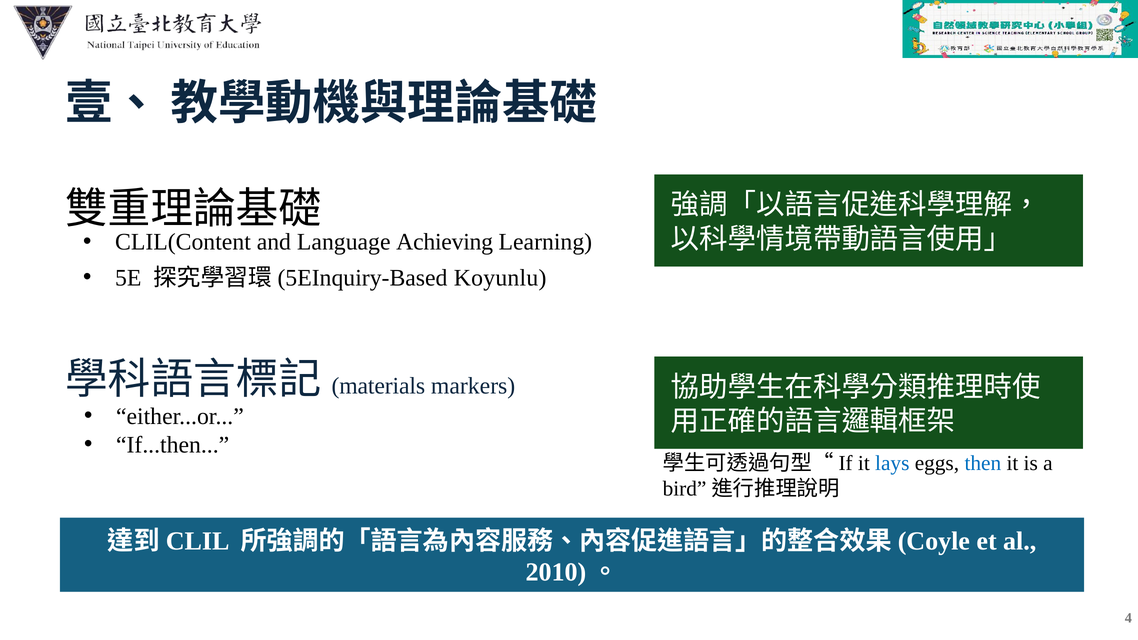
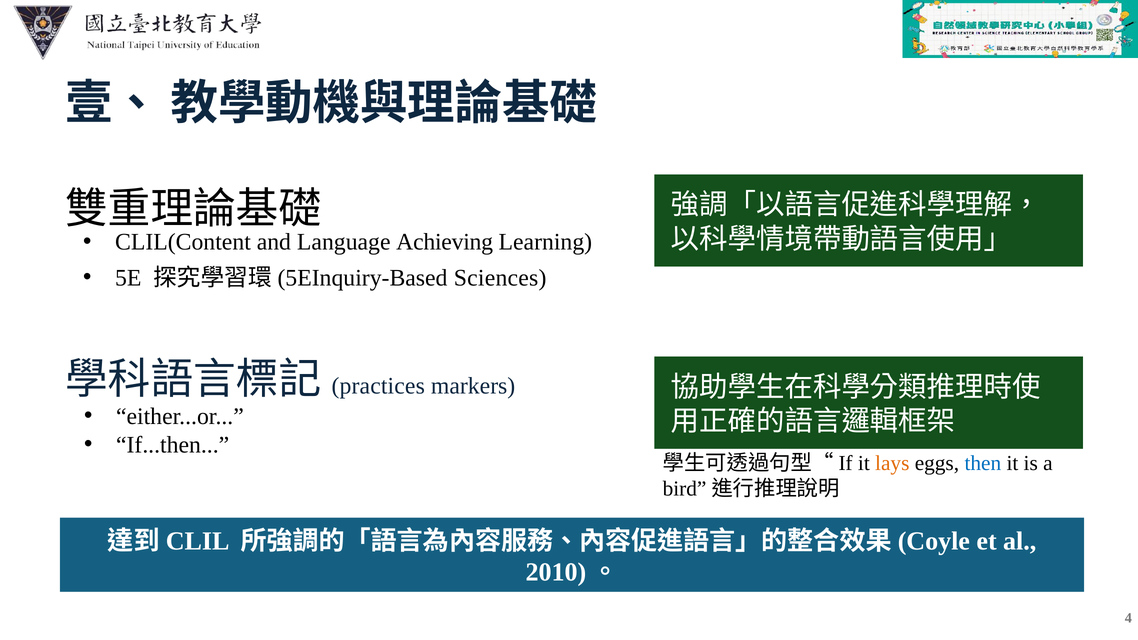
Koyunlu: Koyunlu -> Sciences (500, 278)
materials: materials -> practices (378, 386)
lays colour: blue -> orange (892, 463)
